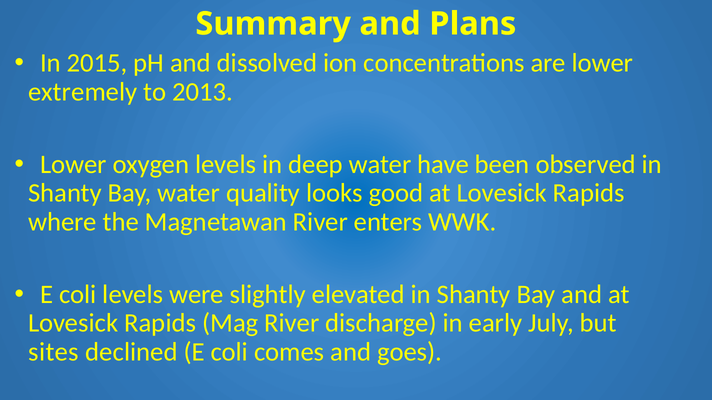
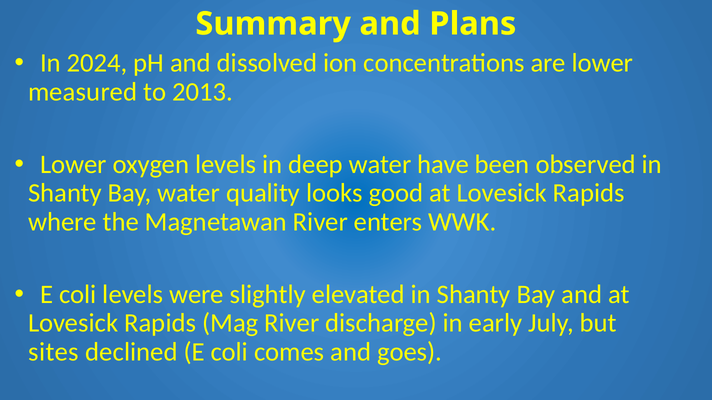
2015: 2015 -> 2024 (97, 63)
extremely: extremely -> measured (83, 92)
